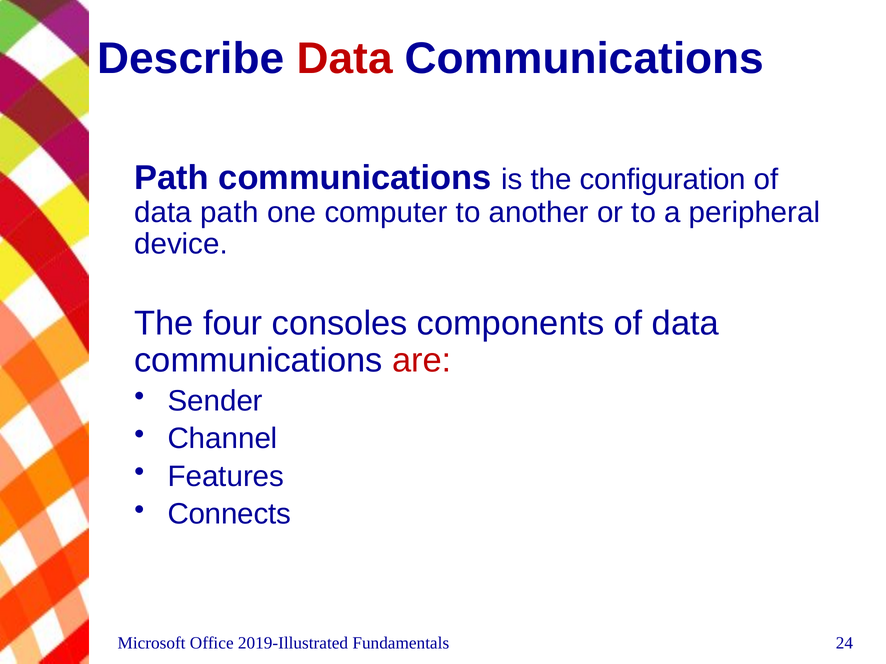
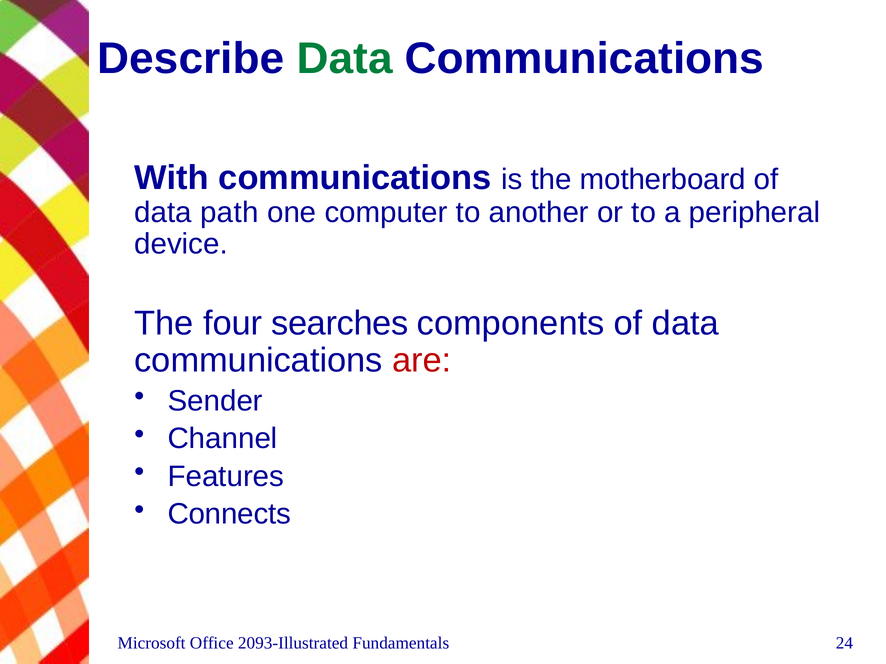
Data colour: red -> green (345, 58)
Path: Path -> With (172, 178)
configuration: configuration -> motherboard (663, 180)
consoles: consoles -> searches (340, 324)
2019-Illustrated: 2019-Illustrated -> 2093-Illustrated (293, 644)
